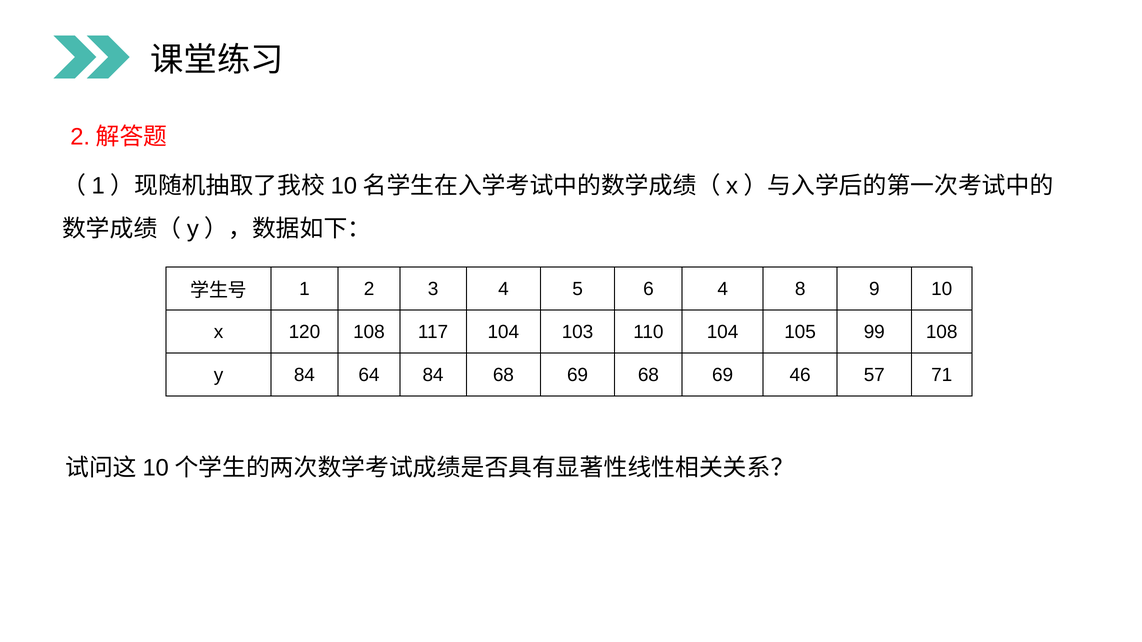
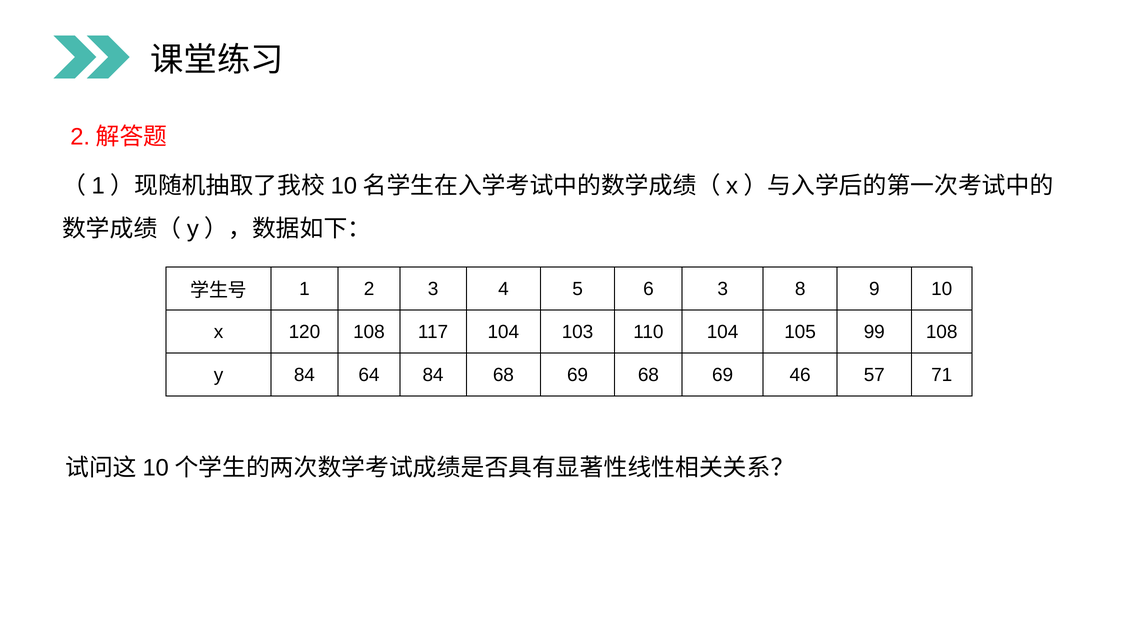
6 4: 4 -> 3 (723, 289)
